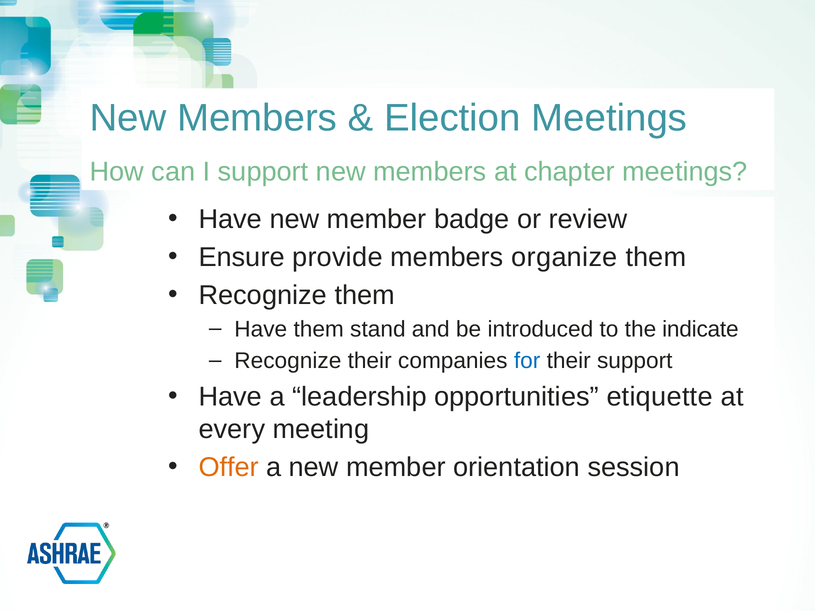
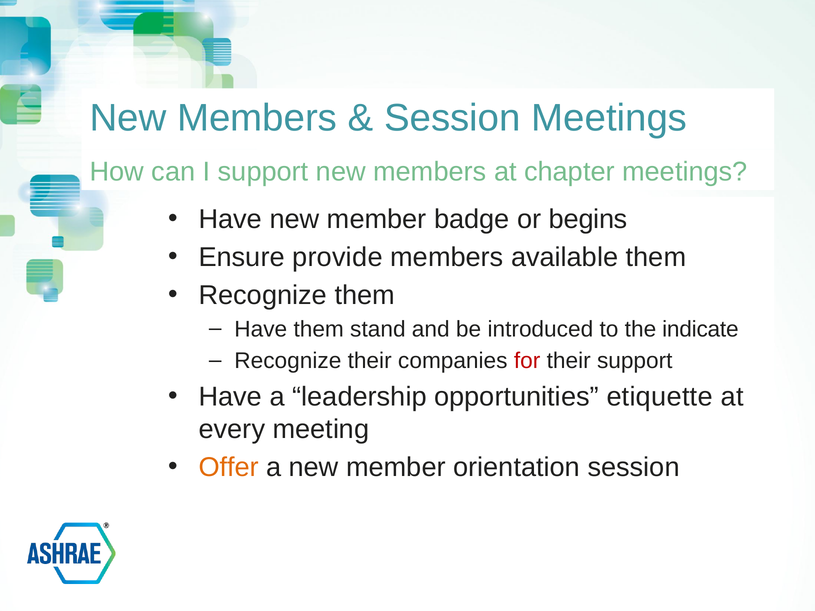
Election: Election -> Session (452, 118)
review: review -> begins (588, 219)
organize: organize -> available (565, 257)
for colour: blue -> red (527, 361)
